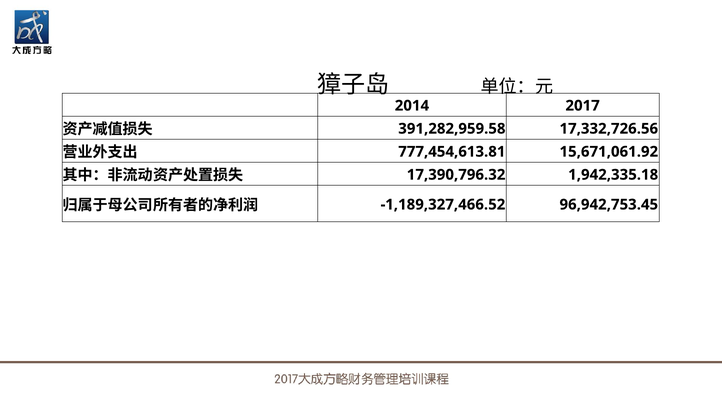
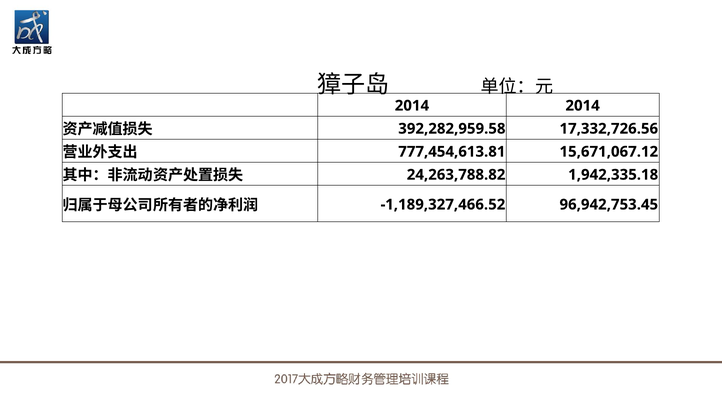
2014 2017: 2017 -> 2014 (583, 106)
391,282,959.58: 391,282,959.58 -> 392,282,959.58 (452, 129)
15,671,061.92: 15,671,061.92 -> 15,671,067.12 (609, 152)
17,390,796.32: 17,390,796.32 -> 24,263,788.82 (456, 175)
